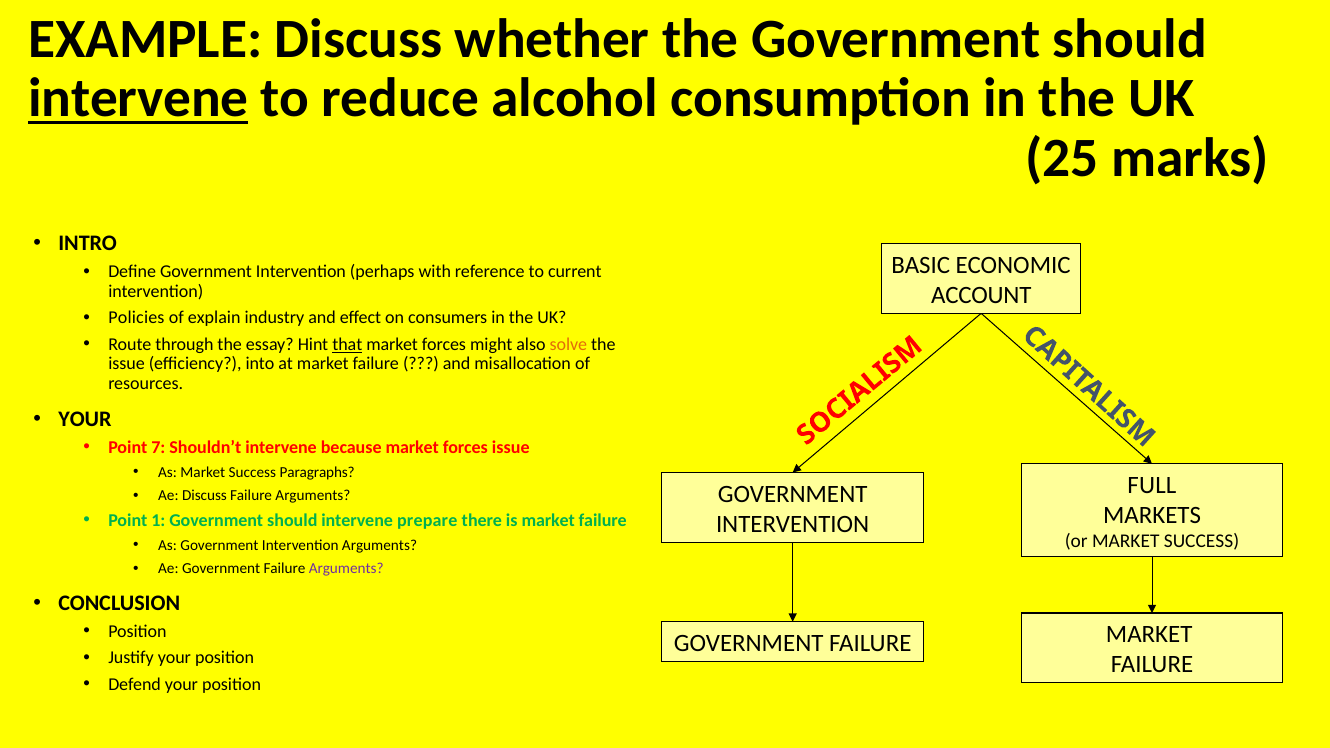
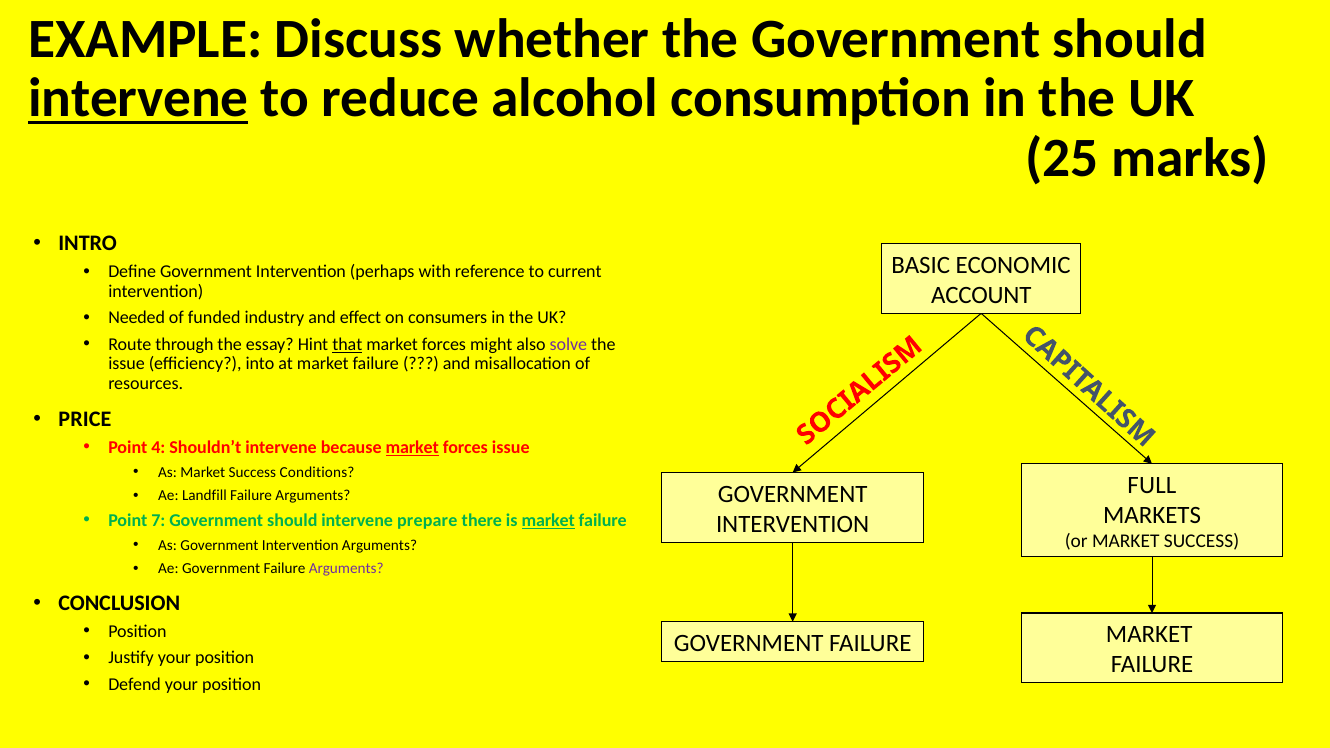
Policies: Policies -> Needed (137, 318)
explain: explain -> funded (214, 318)
solve colour: orange -> purple (568, 344)
YOUR: YOUR -> PRICE (85, 419)
7: 7 -> 4 (158, 447)
market underline: none -> present (412, 447)
Paragraphs: Paragraphs -> Conditions (317, 472)
Ae Discuss: Discuss -> Landfill (204, 496)
1: 1 -> 7 (158, 521)
market underline: none -> present (548, 521)
